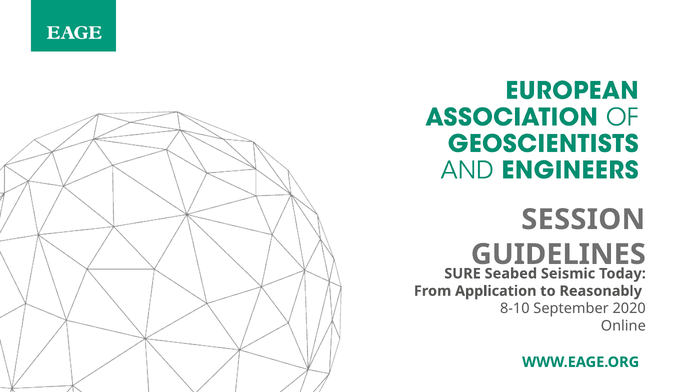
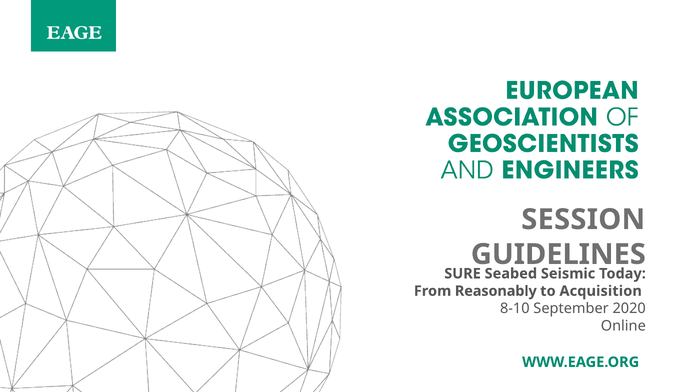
Application: Application -> Reasonably (496, 291)
Reasonably: Reasonably -> Acquisition (601, 291)
